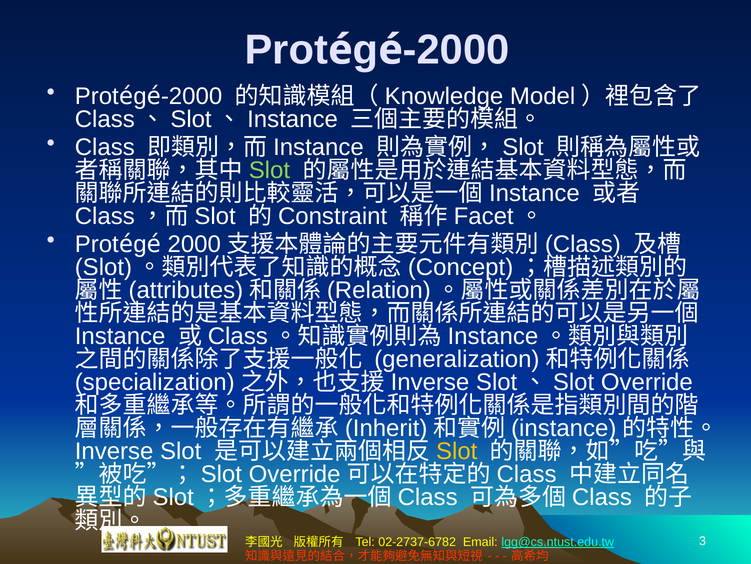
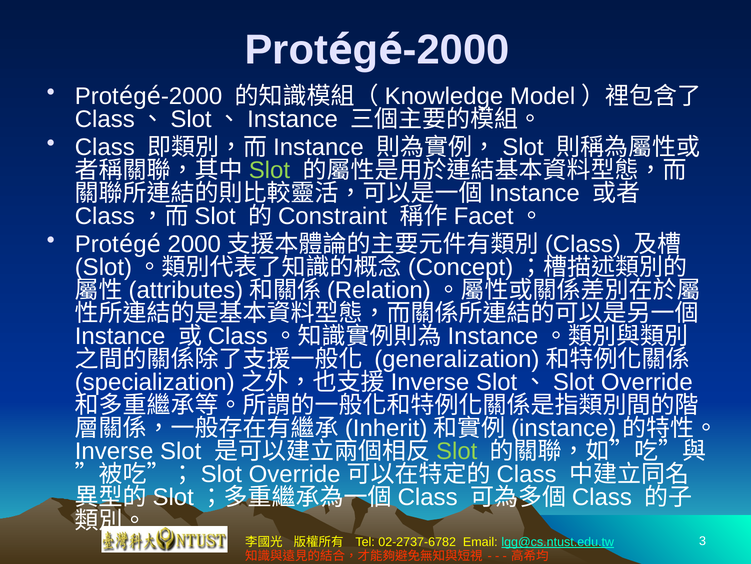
Slot colour: yellow -> light green (457, 451)
